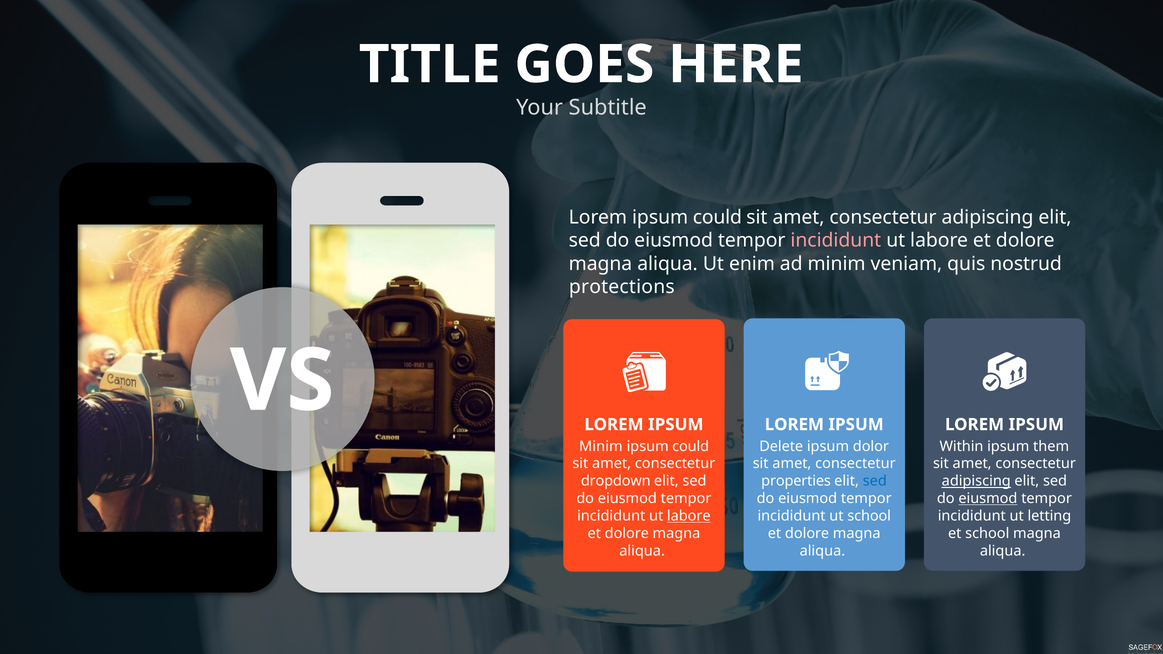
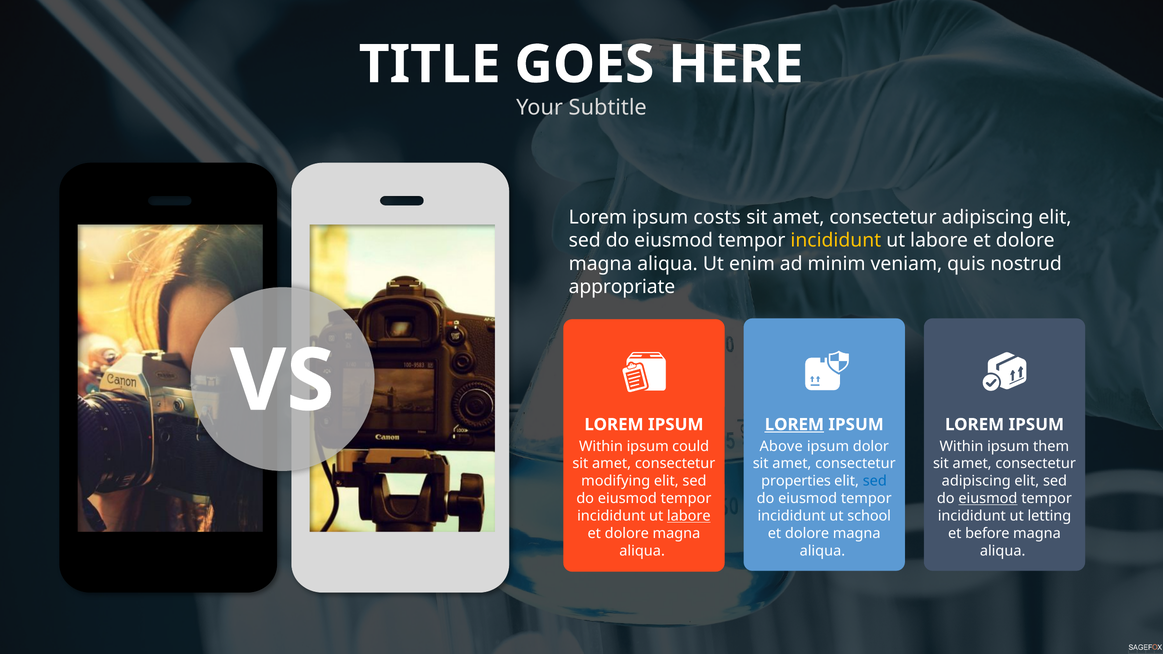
Lorem ipsum could: could -> costs (717, 217)
incididunt colour: pink -> yellow (836, 241)
protections: protections -> appropriate (622, 287)
LOREM underline: none -> present (794, 425)
Minim: Minim -> Within (601, 446)
Delete: Delete -> Above (781, 446)
dropdown: dropdown -> modifying (616, 481)
adipiscing underline: present -> none (976, 481)
et school: school -> before (987, 534)
